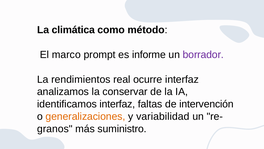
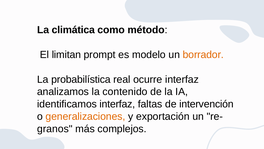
marco: marco -> limitan (66, 54)
informe: informe -> modelo (149, 54)
borrador colour: purple -> orange (203, 54)
rendimientos: rendimientos -> probabilística (81, 79)
conservar: conservar -> contenido (125, 91)
variabilidad: variabilidad -> exportación (163, 116)
suministro: suministro -> complejos (122, 128)
